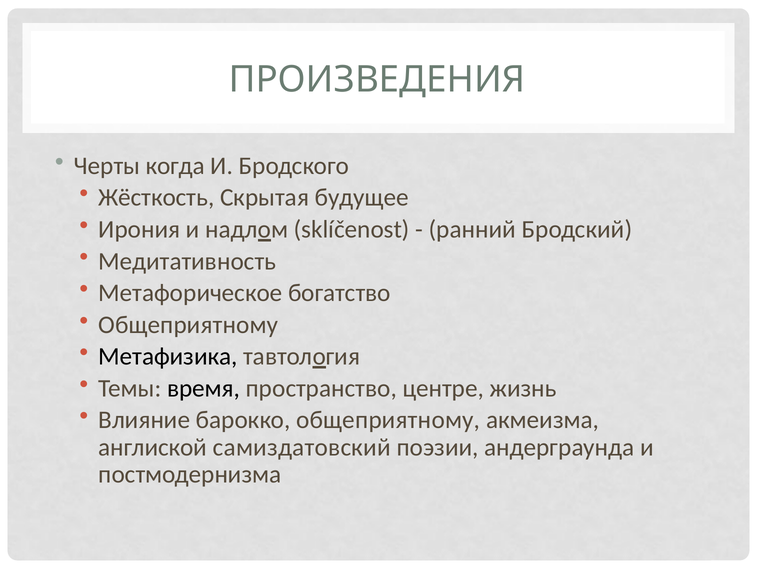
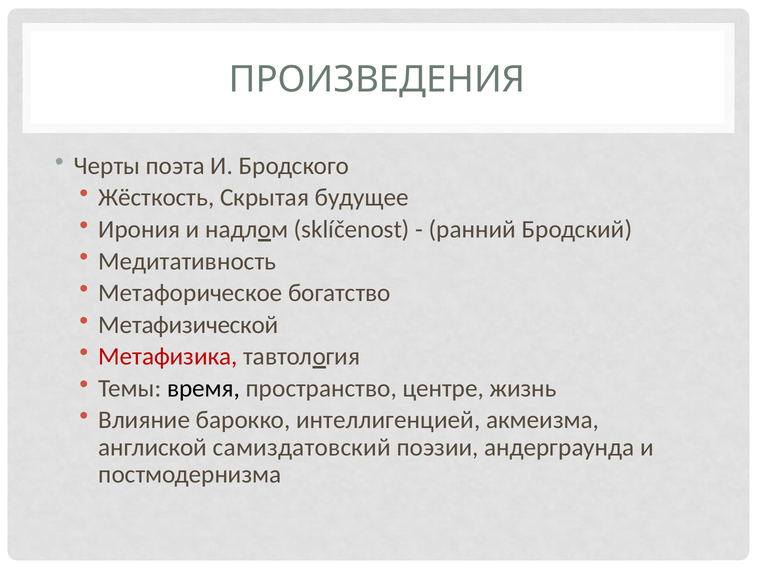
когда: когда -> поэта (175, 166)
Общеприятному: Общеприятному -> Метафизической (188, 325)
Метафизика colour: black -> red (168, 356)
барокко общеприятному: общеприятному -> интеллигенцией (388, 420)
